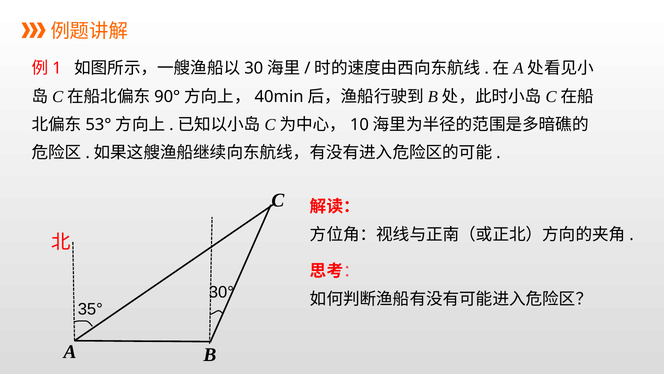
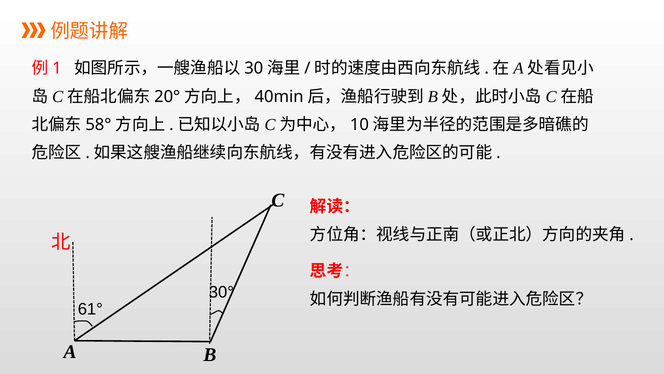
90°: 90° -> 20° (167, 96)
53°: 53° -> 58° (98, 125)
35°: 35° -> 61° (90, 309)
